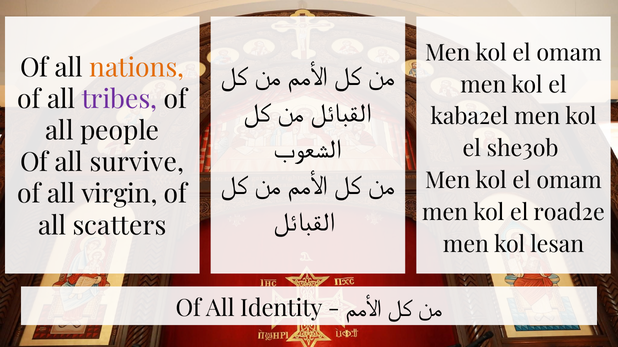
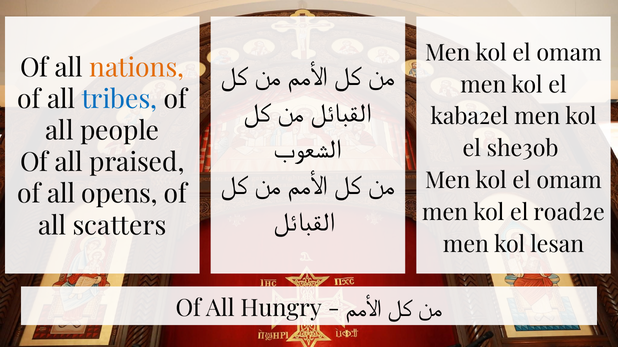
tribes colour: purple -> blue (119, 100)
survive: survive -> praised (137, 163)
virgin: virgin -> opens (120, 195)
Identity: Identity -> Hungry (281, 309)
